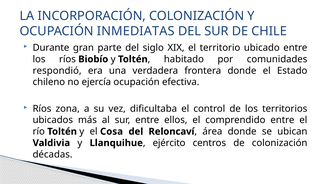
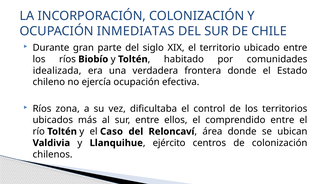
respondió: respondió -> idealizada (57, 71)
Cosa: Cosa -> Caso (111, 131)
décadas: décadas -> chilenos (53, 154)
